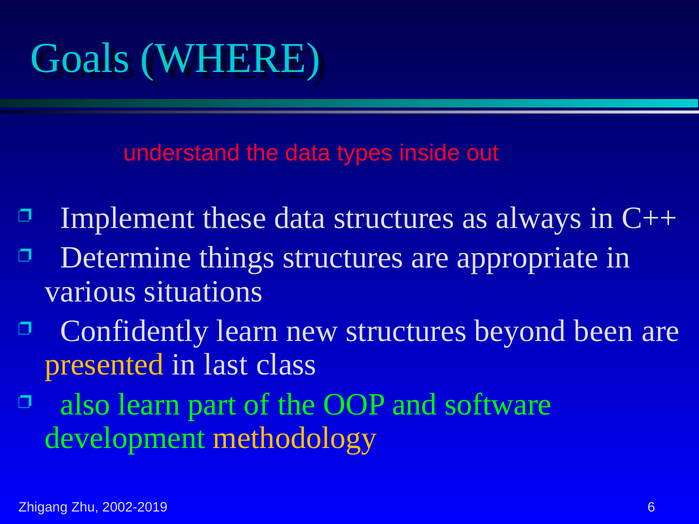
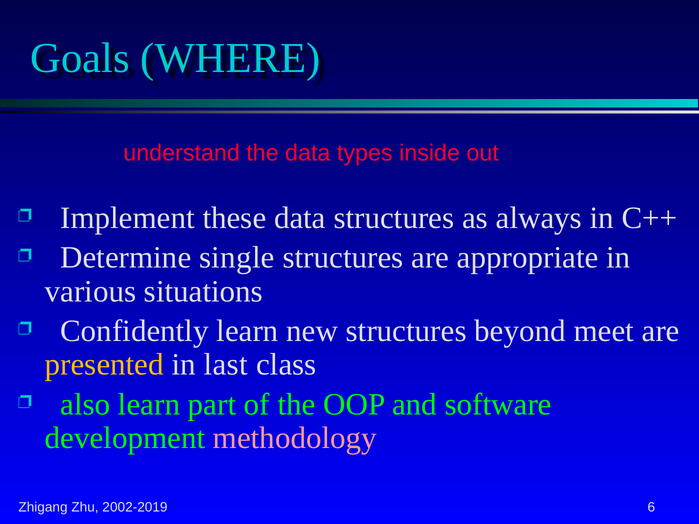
things: things -> single (237, 258)
been: been -> meet (604, 331)
methodology colour: yellow -> pink (295, 438)
